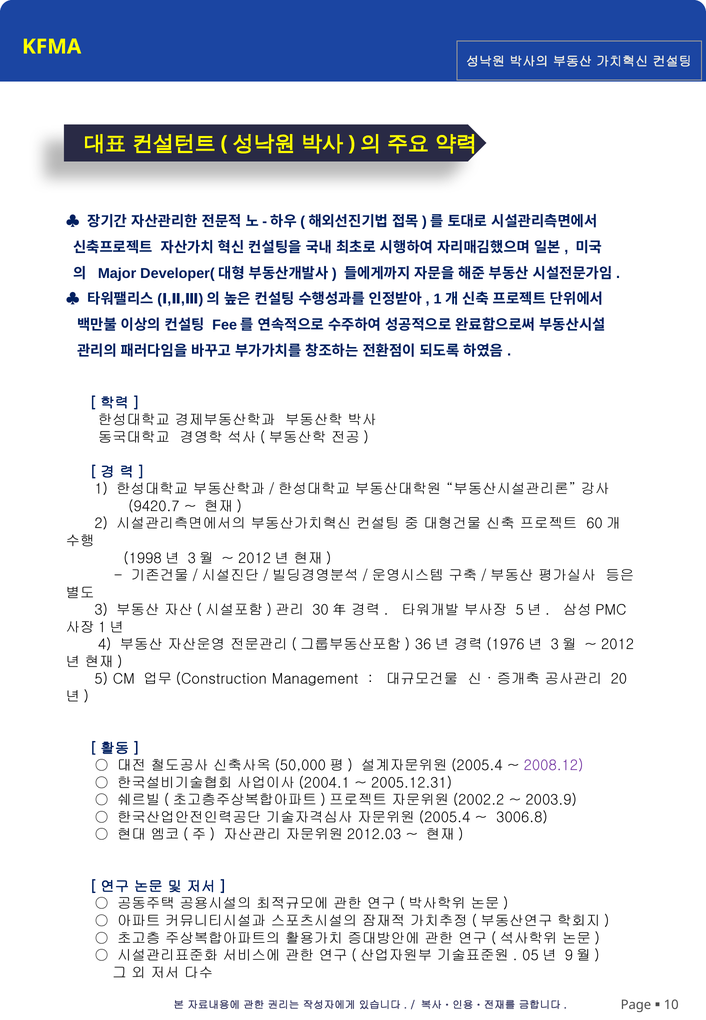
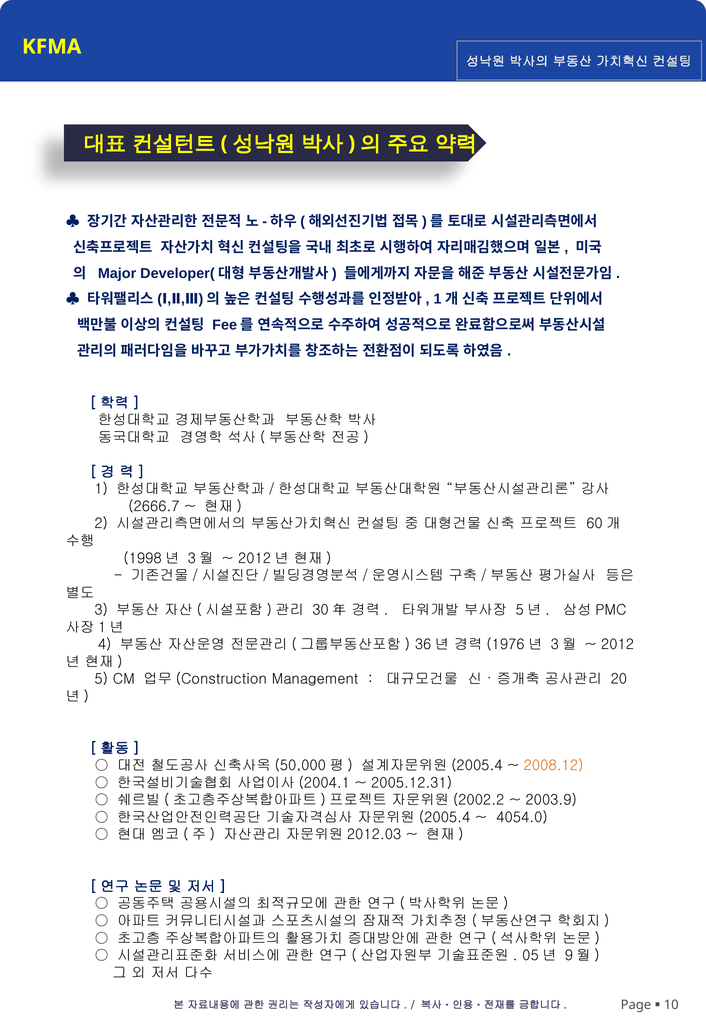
9420.7: 9420.7 -> 2666.7 (154, 506)
2008.12 colour: purple -> orange (554, 765)
3006.8: 3006.8 -> 4054.0 (522, 817)
